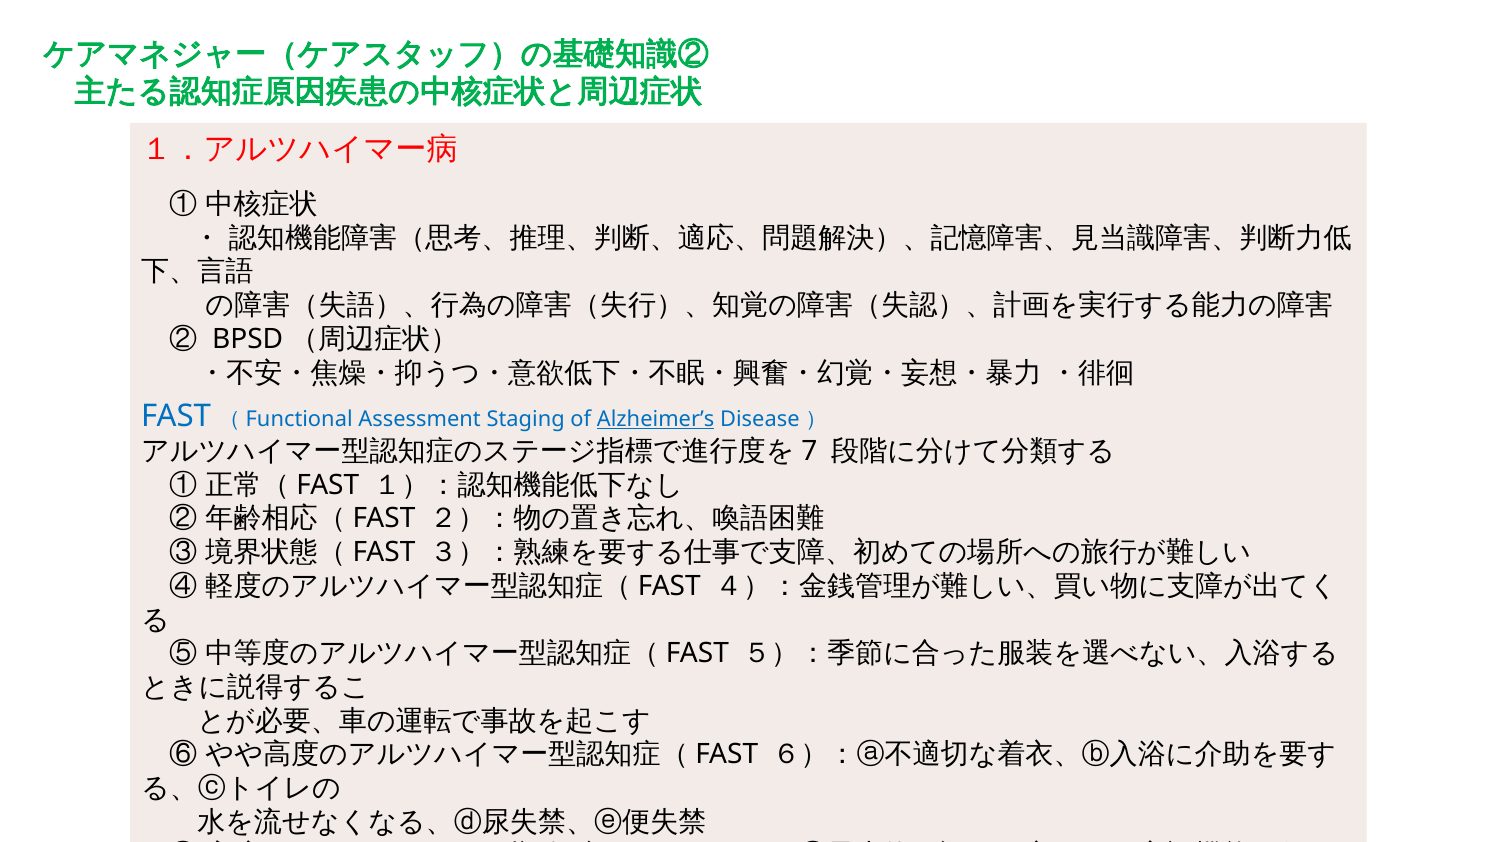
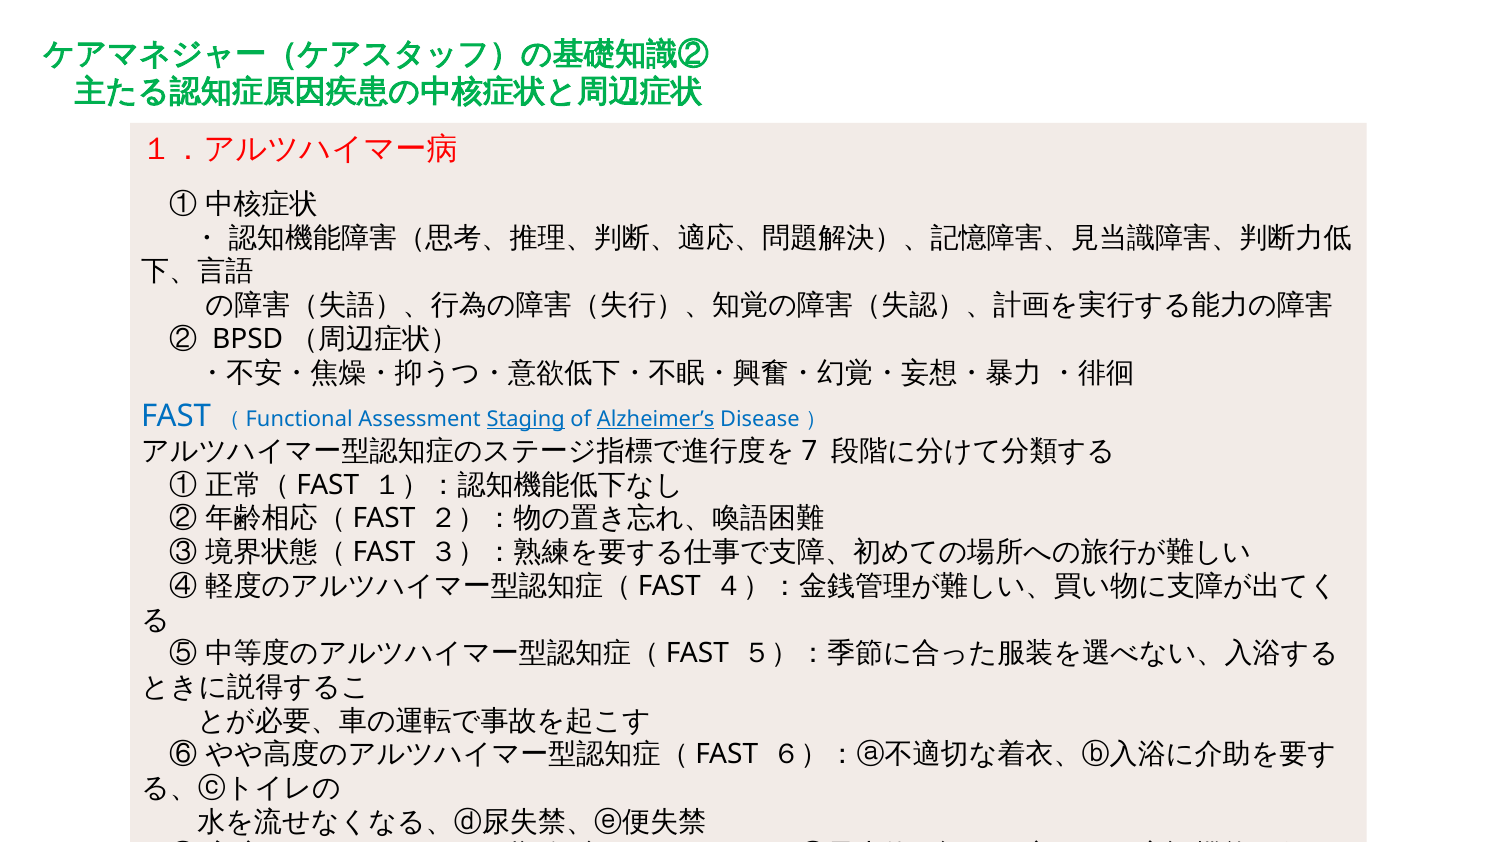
Staging underline: none -> present (526, 419)
